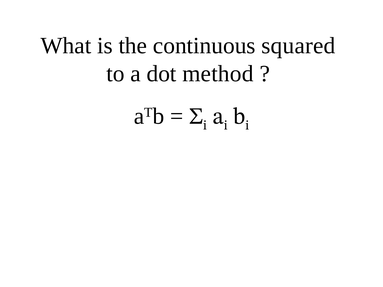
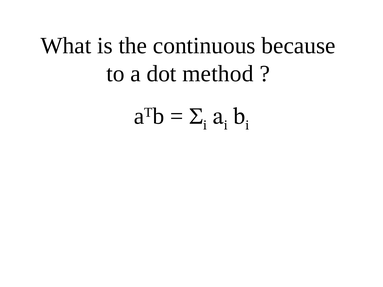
squared: squared -> because (298, 46)
